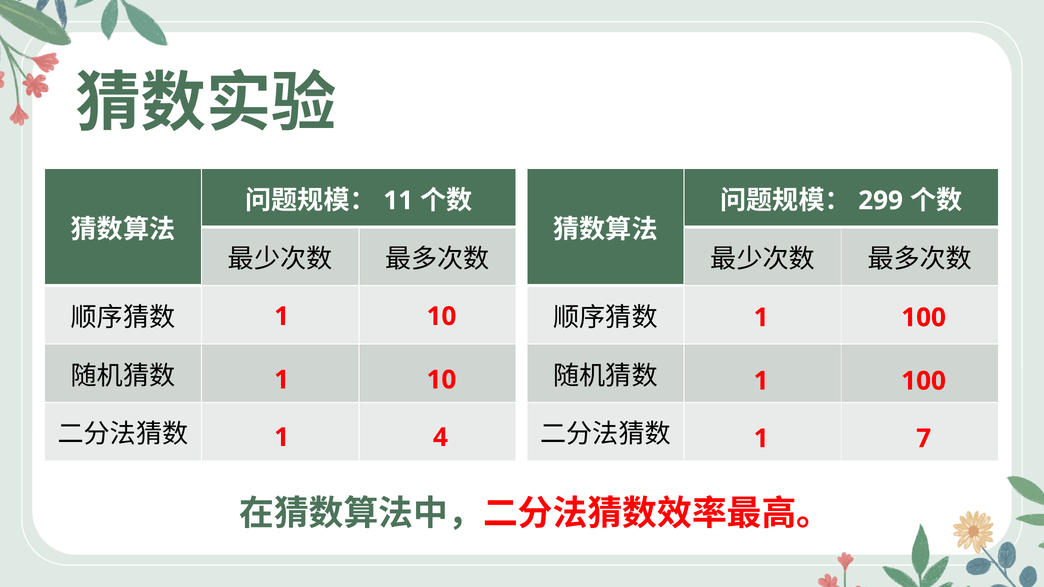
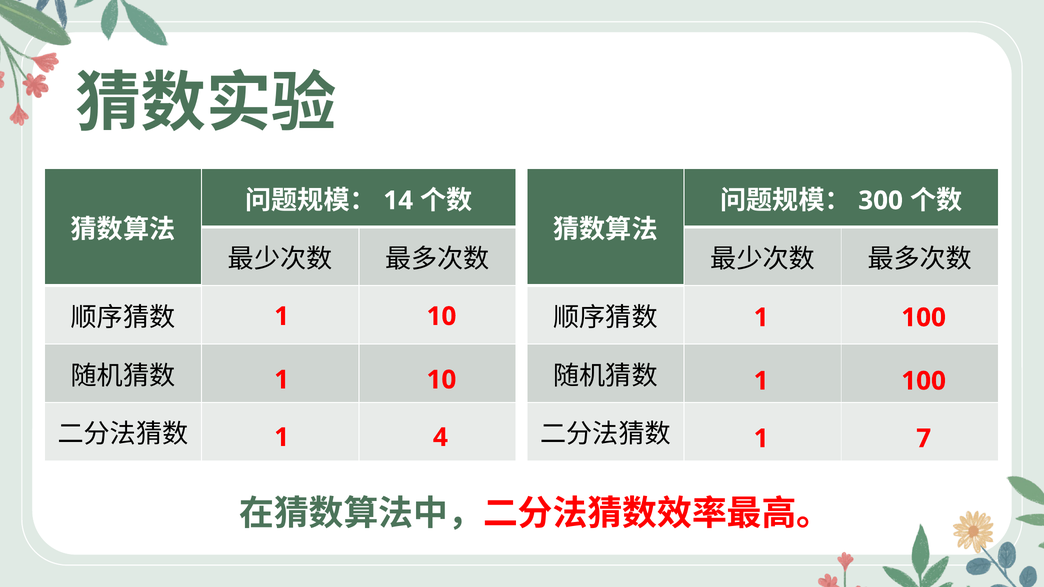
11: 11 -> 14 (398, 201)
299: 299 -> 300 (881, 201)
